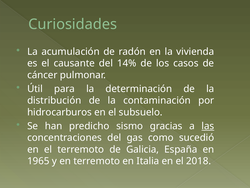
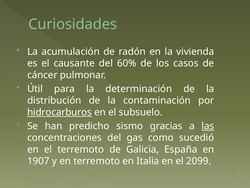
14%: 14% -> 60% (127, 63)
hidrocarburos underline: none -> present (60, 112)
1965: 1965 -> 1907 (38, 161)
2018: 2018 -> 2099 (199, 161)
